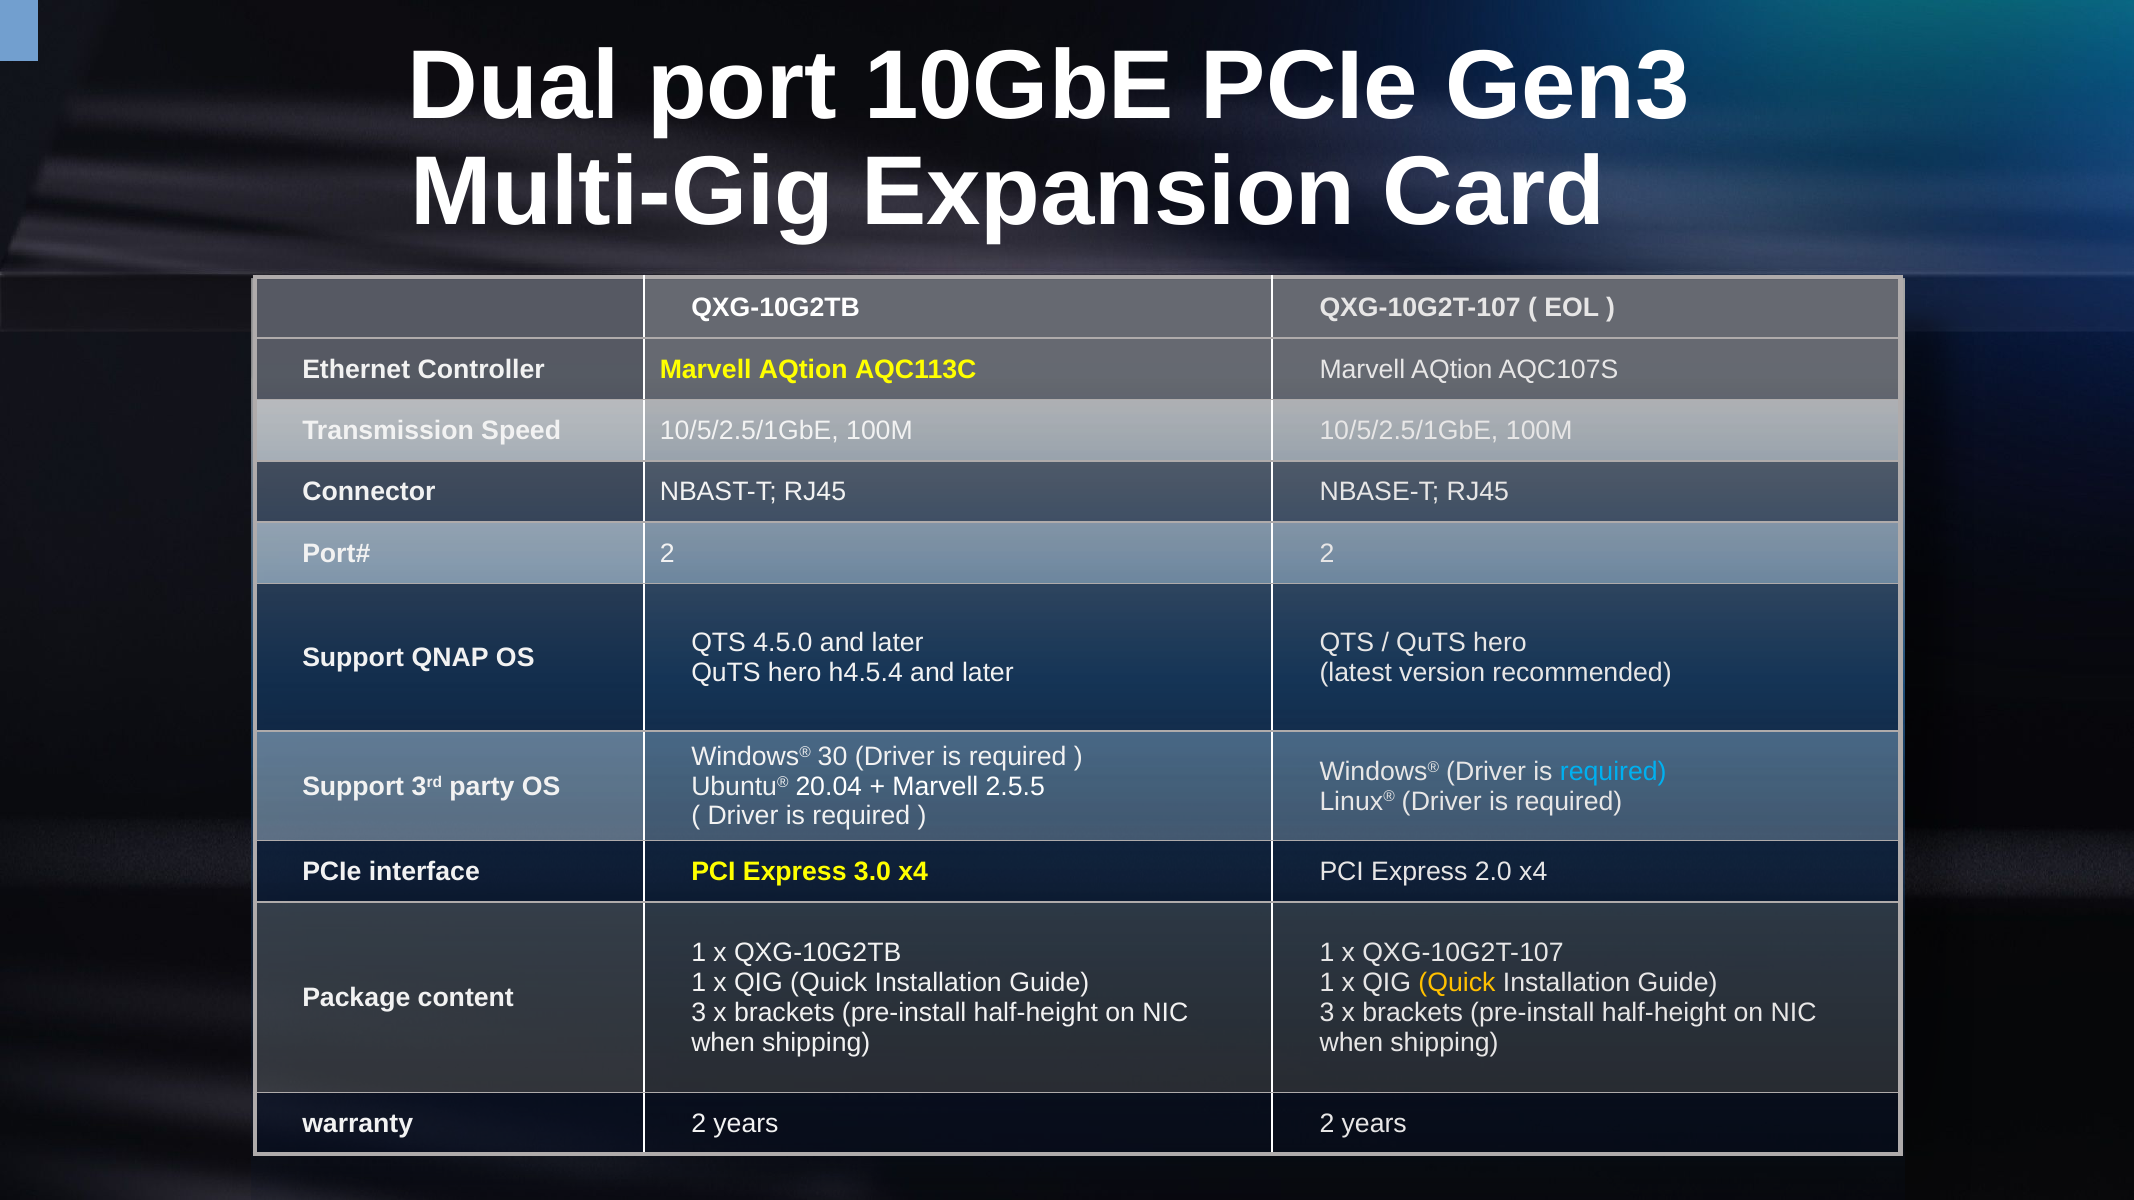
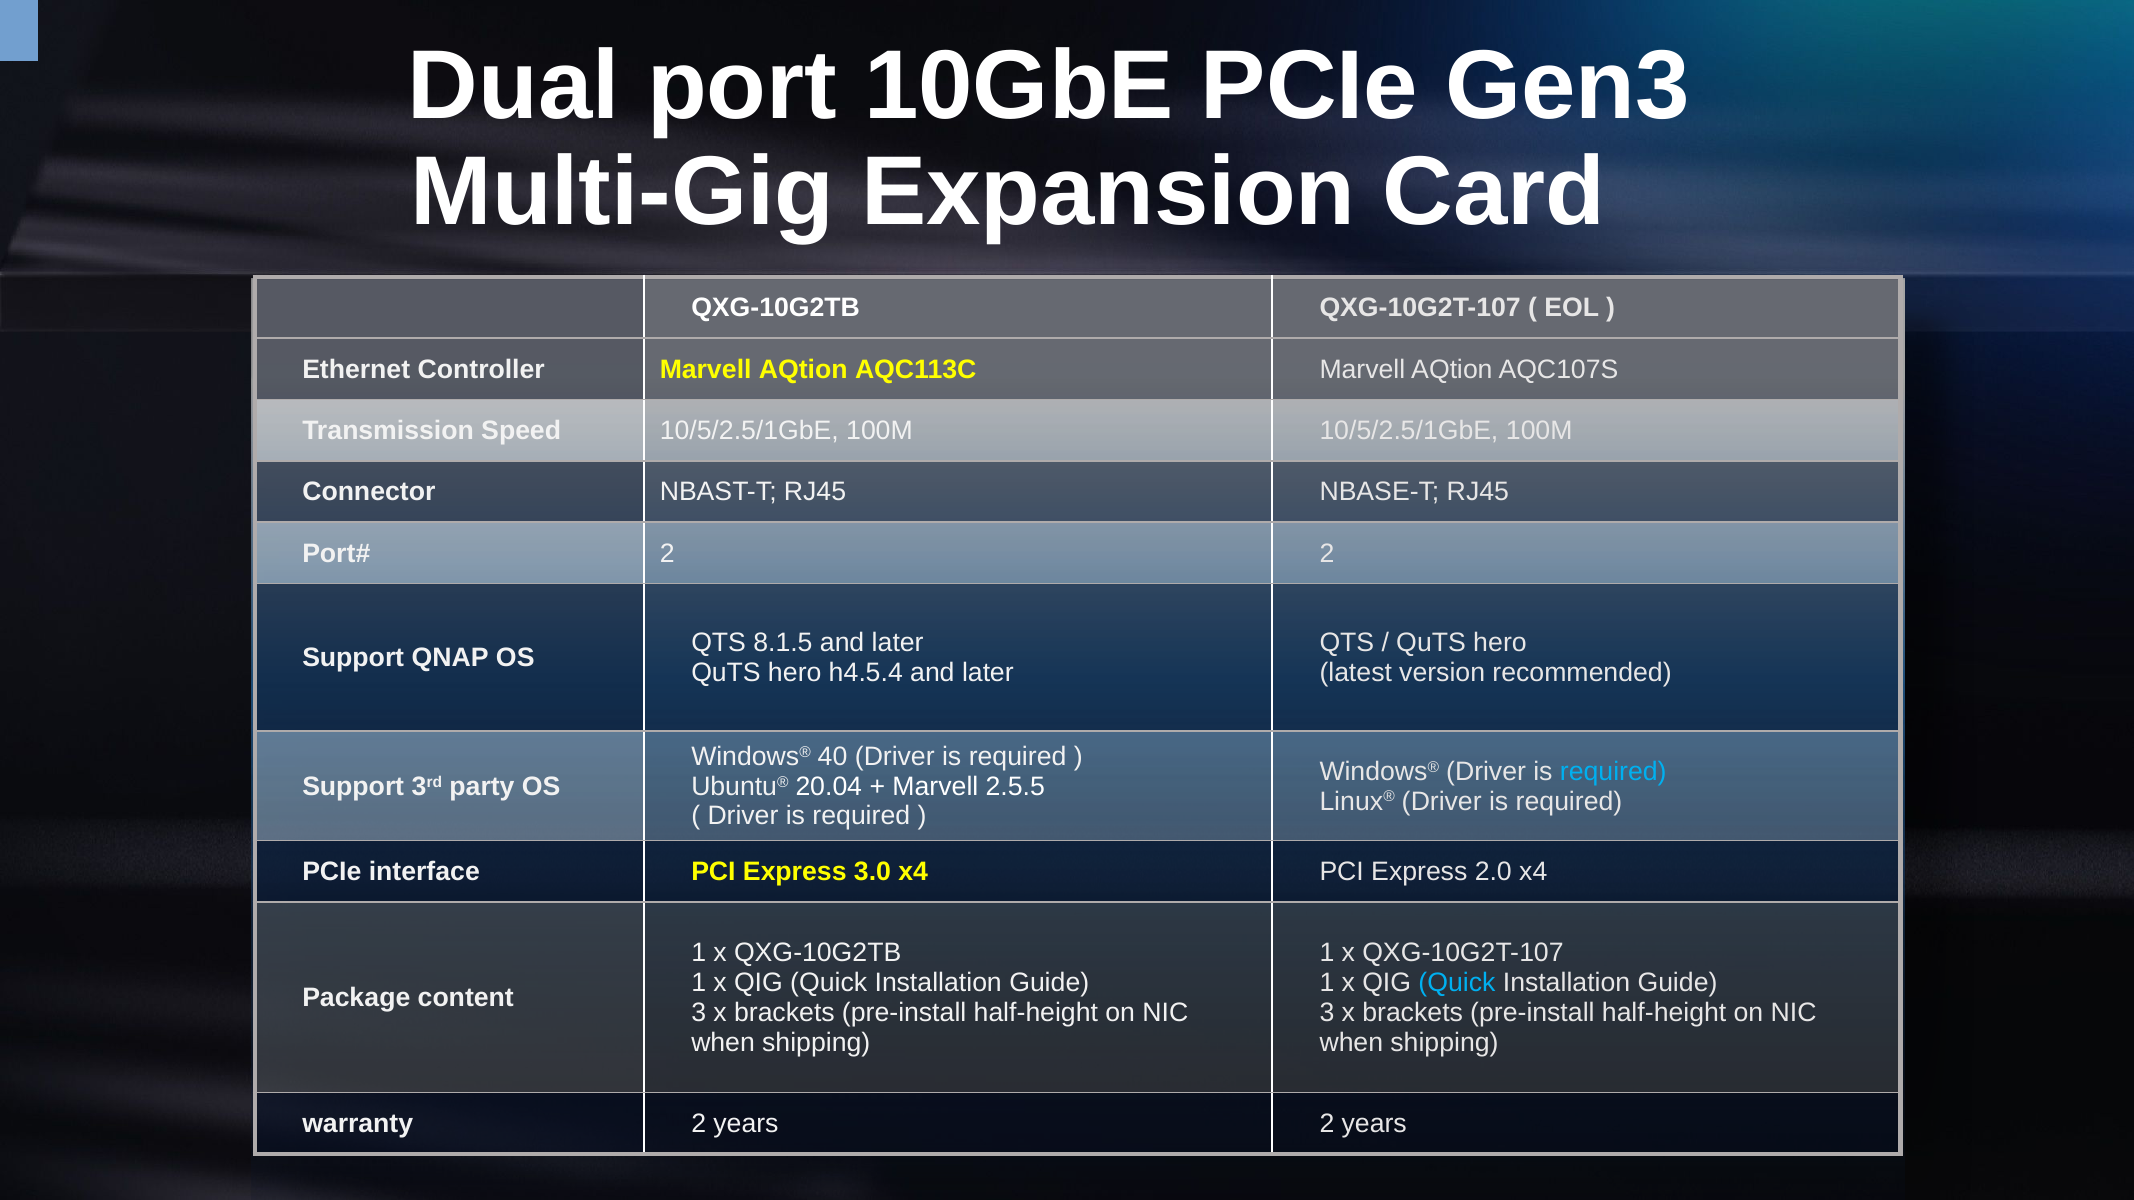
4.5.0: 4.5.0 -> 8.1.5 (783, 643)
30: 30 -> 40 (833, 757)
Quick colour: yellow -> light blue (1457, 983)
